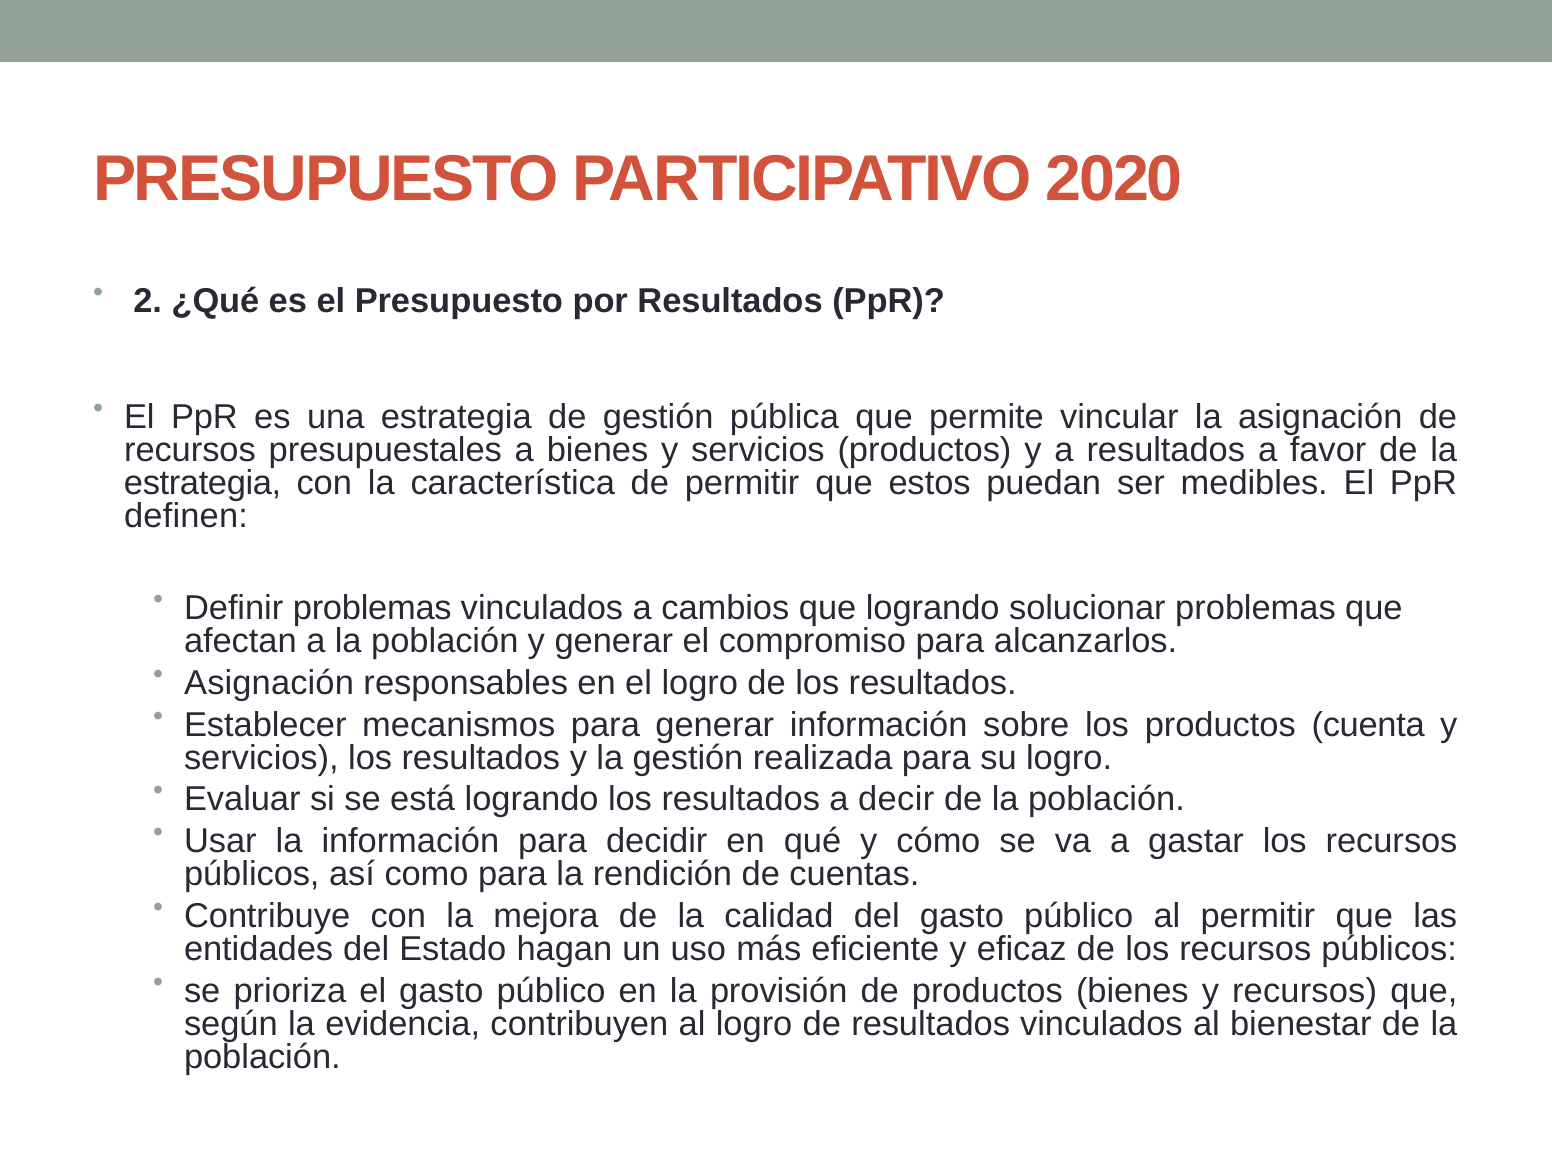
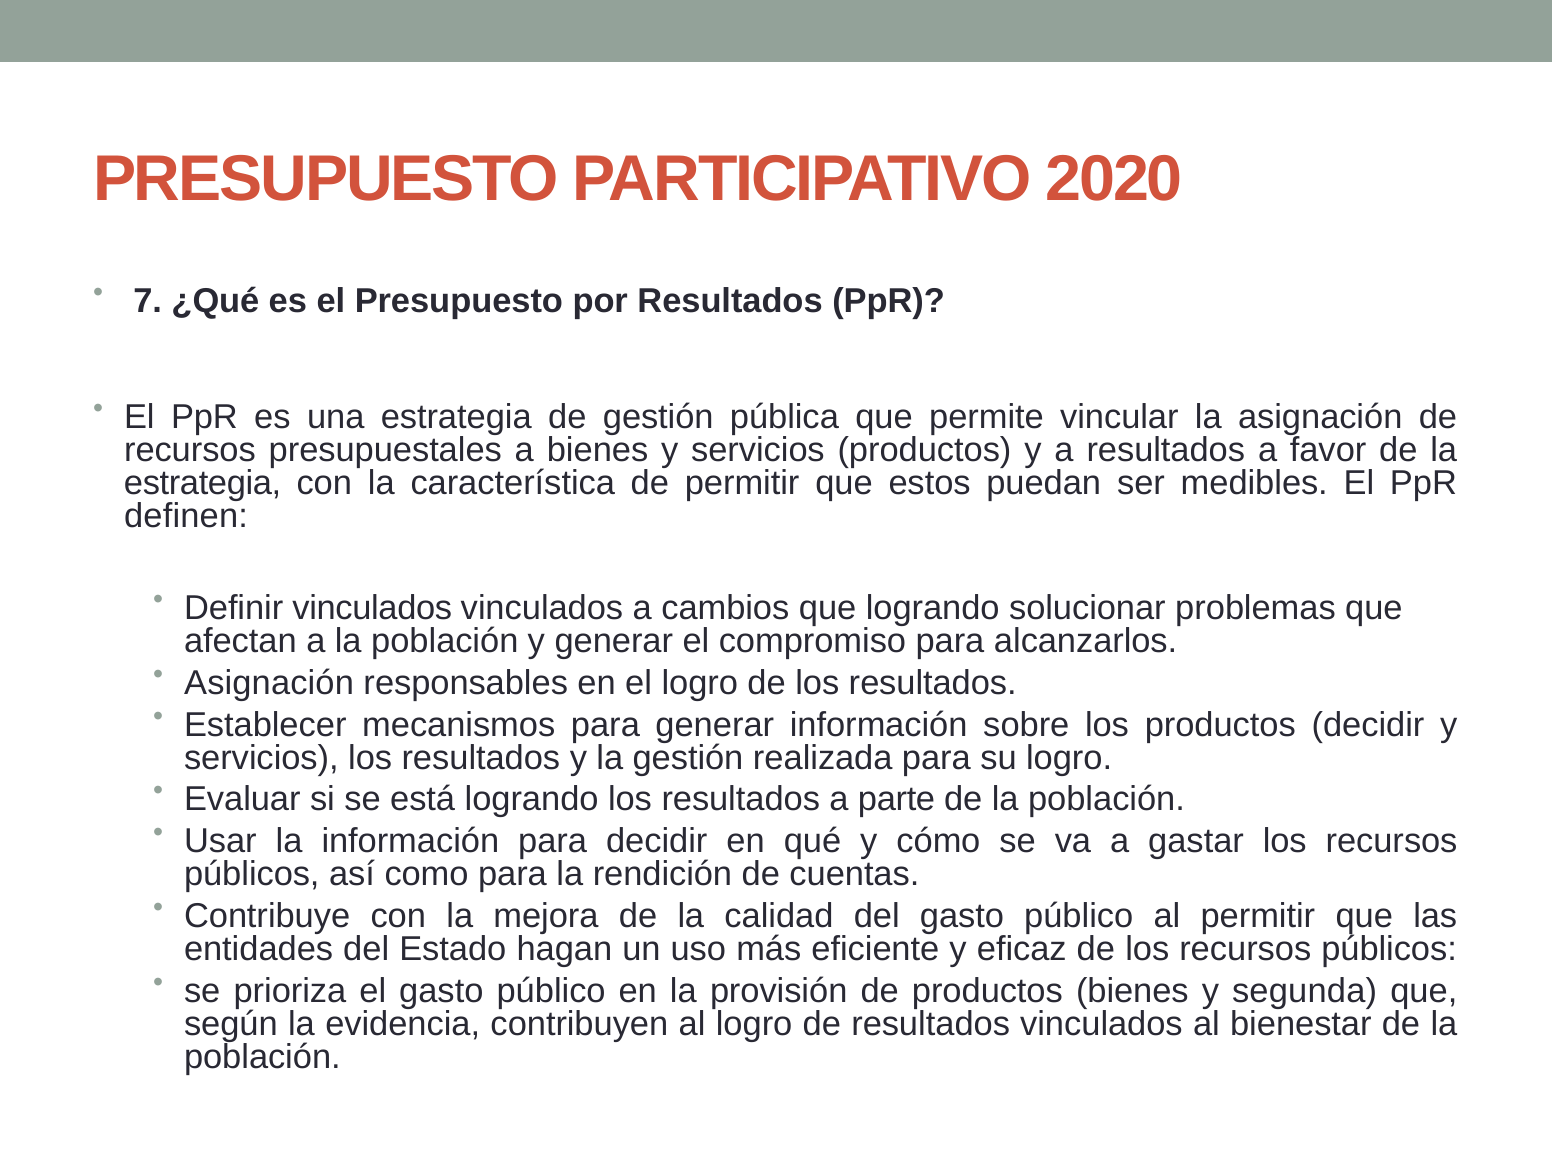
2: 2 -> 7 (148, 301)
Definir problemas: problemas -> vinculados (372, 608)
productos cuenta: cuenta -> decidir (1368, 725)
decir: decir -> parte (897, 799)
y recursos: recursos -> segunda (1305, 991)
